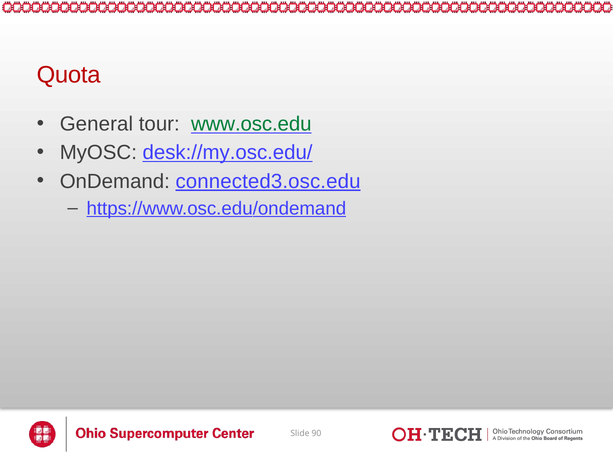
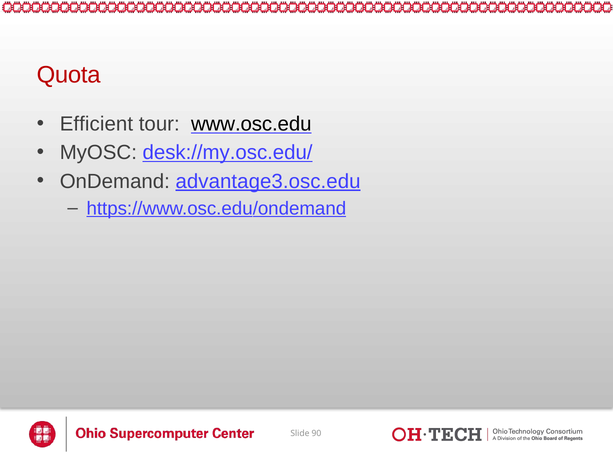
General: General -> Efficient (96, 124)
www.osc.edu colour: green -> black (251, 124)
connected3.osc.edu: connected3.osc.edu -> advantage3.osc.edu (268, 181)
